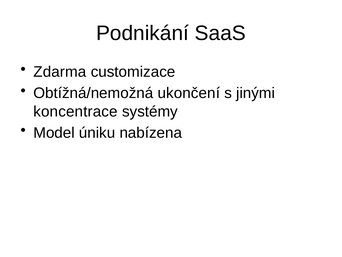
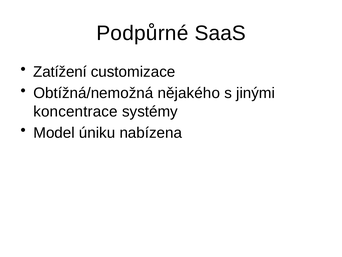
Podnikání: Podnikání -> Podpůrné (142, 33)
Zdarma: Zdarma -> Zatížení (60, 72)
ukončení: ukončení -> nějakého (189, 93)
